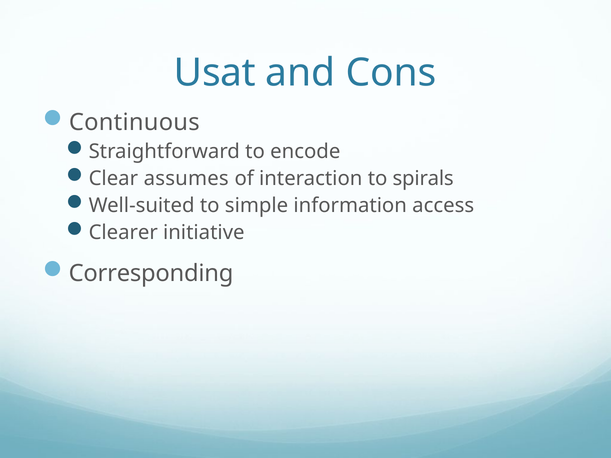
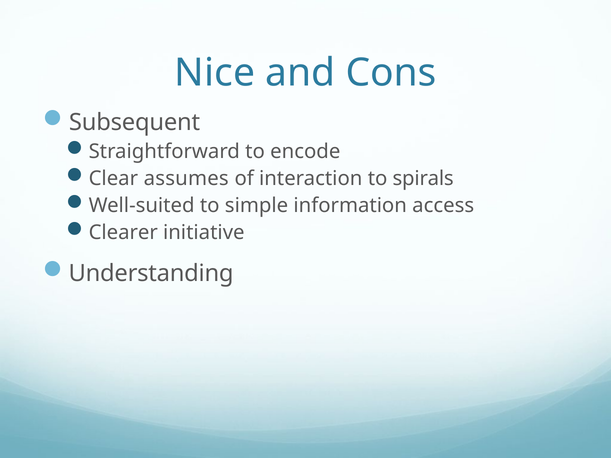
Usat: Usat -> Nice (215, 73)
Continuous: Continuous -> Subsequent (135, 123)
Corresponding: Corresponding -> Understanding (151, 274)
